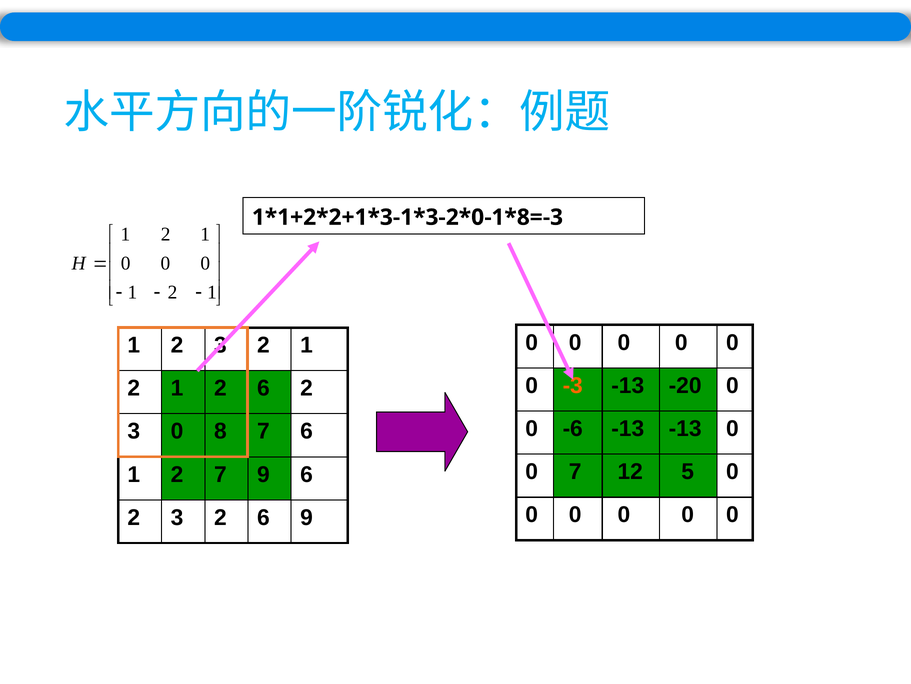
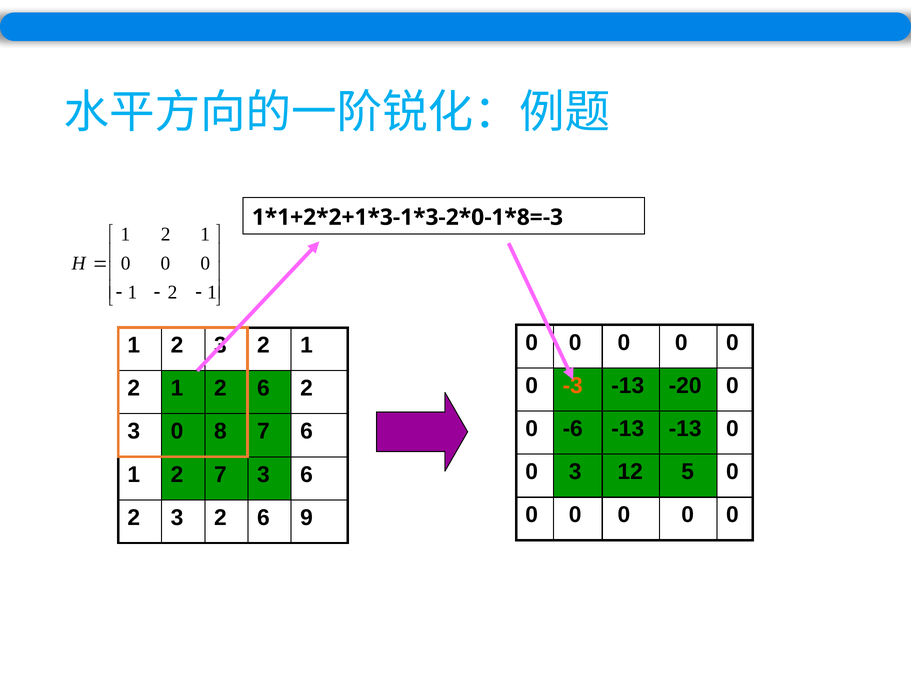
0 7: 7 -> 3 (575, 471)
7 9: 9 -> 3 (263, 474)
